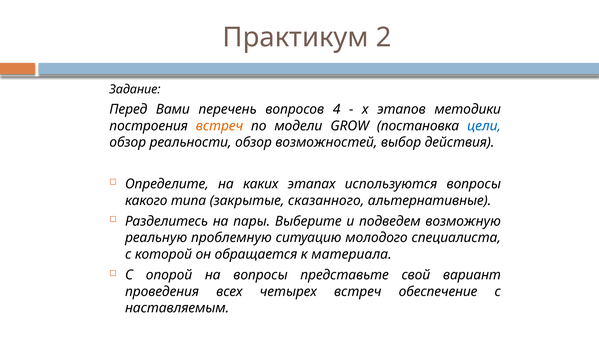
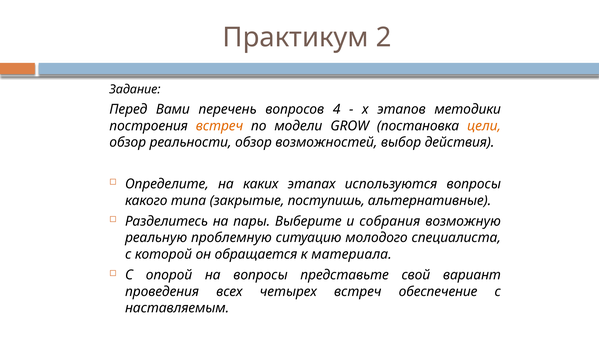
цели colour: blue -> orange (484, 126)
сказанного: сказанного -> поступишь (326, 200)
подведем: подведем -> собрания (390, 221)
